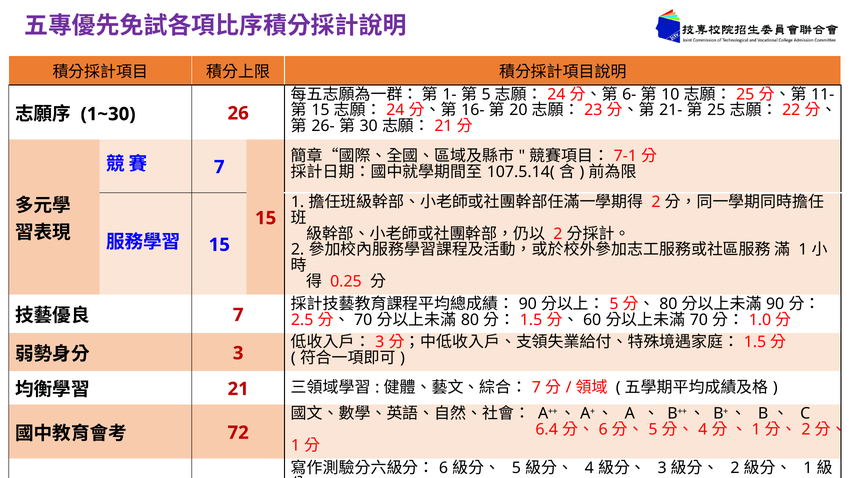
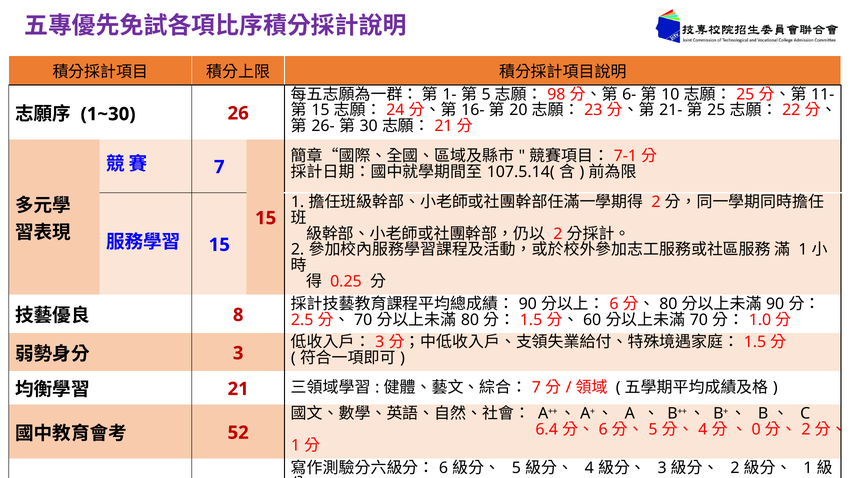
24: 24 -> 98 (556, 94)
5: 5 -> 6 (614, 304)
7: 7 -> 8 (238, 315)
1: 1 -> 0 (756, 430)
72: 72 -> 52 (238, 433)
